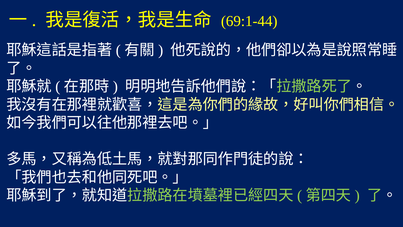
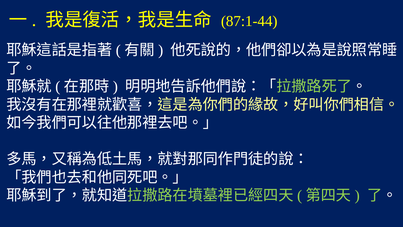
69:1-44: 69:1-44 -> 87:1-44 (249, 21)
